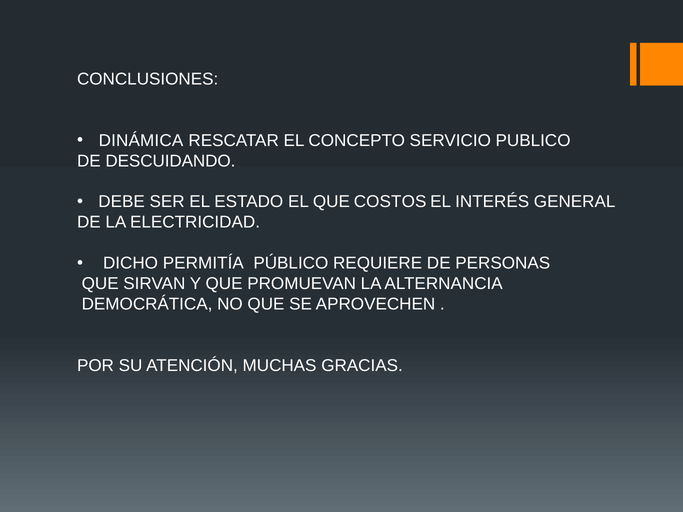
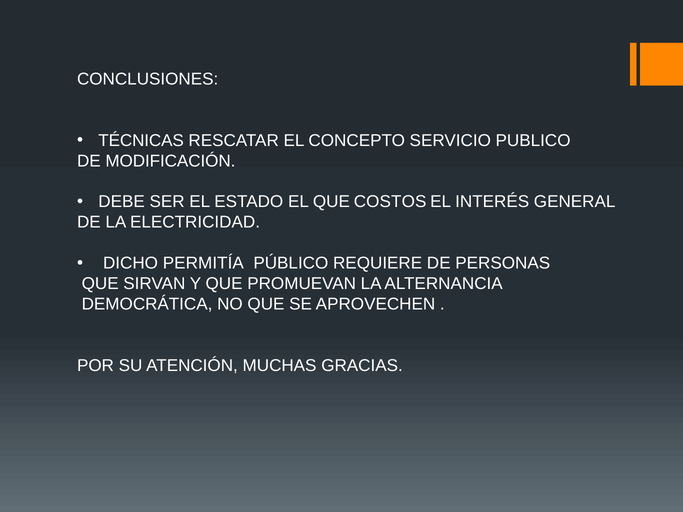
DINÁMICA: DINÁMICA -> TÉCNICAS (141, 140)
DESCUIDANDO: DESCUIDANDO -> MODIFICACIÓN (170, 161)
